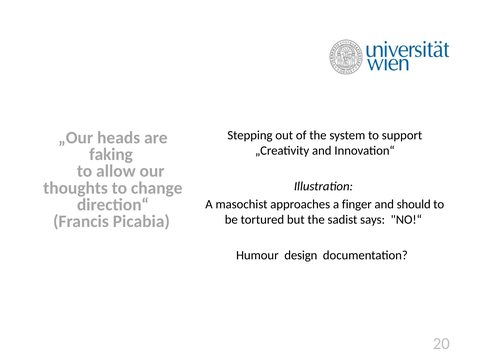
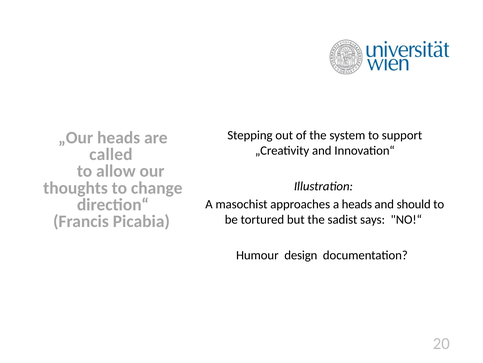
faking: faking -> called (111, 154)
a finger: finger -> heads (357, 204)
